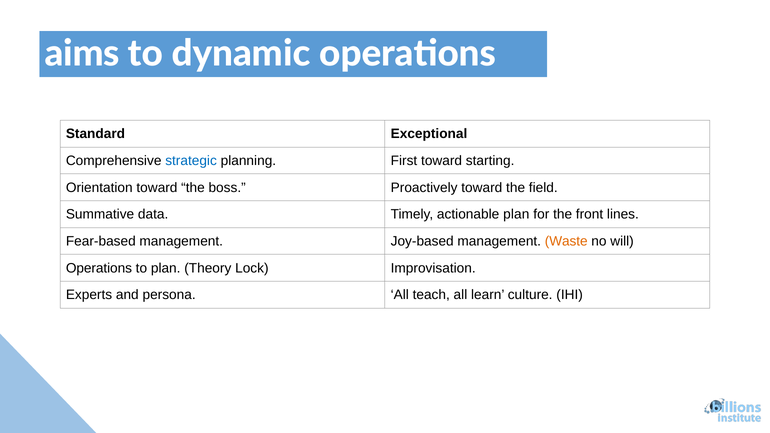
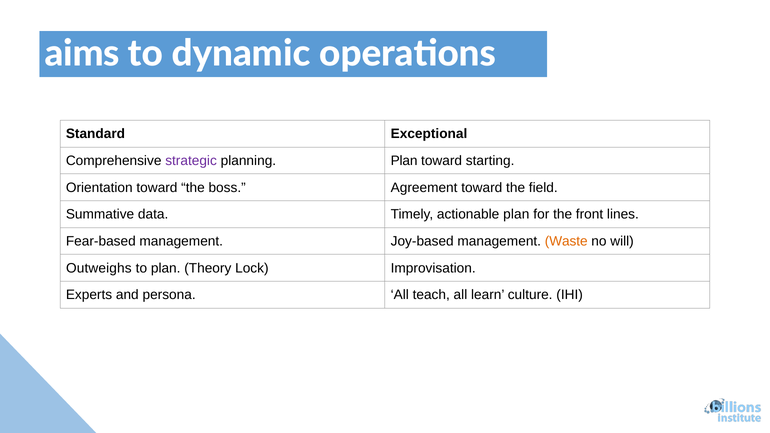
strategic colour: blue -> purple (191, 161)
planning First: First -> Plan (404, 161)
Proactively: Proactively -> Agreement (424, 188)
Operations: Operations -> Outweighs (99, 268)
